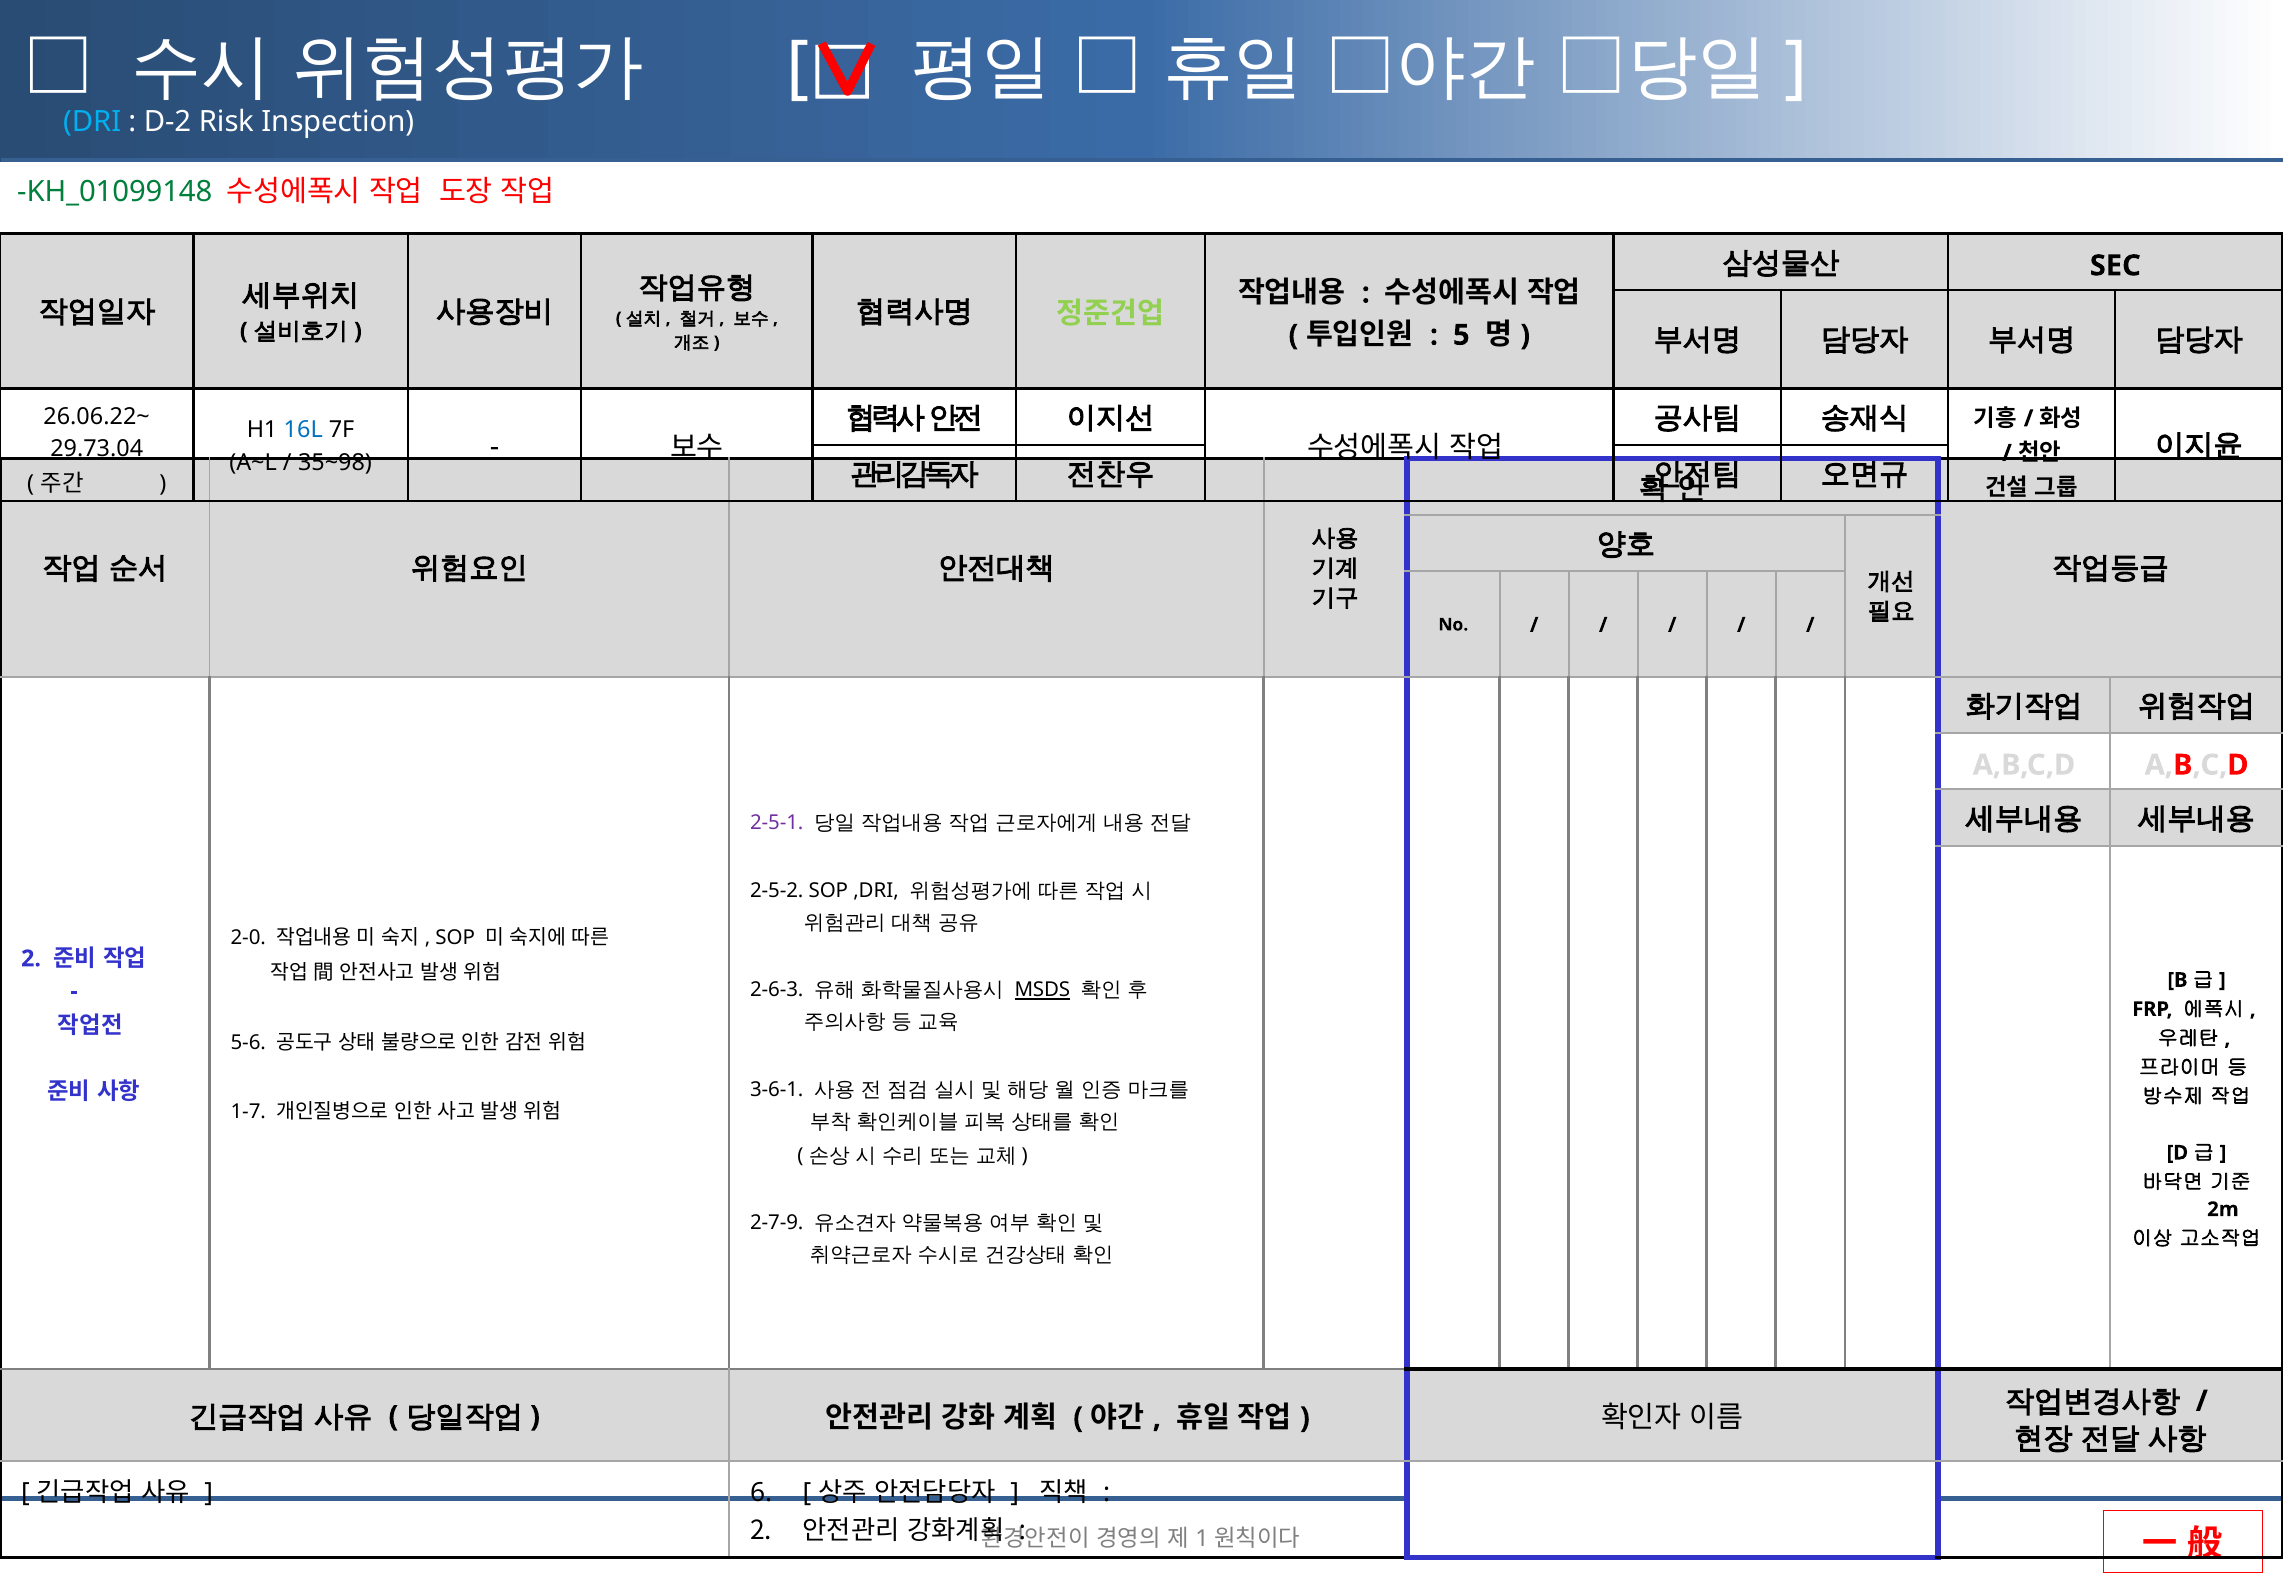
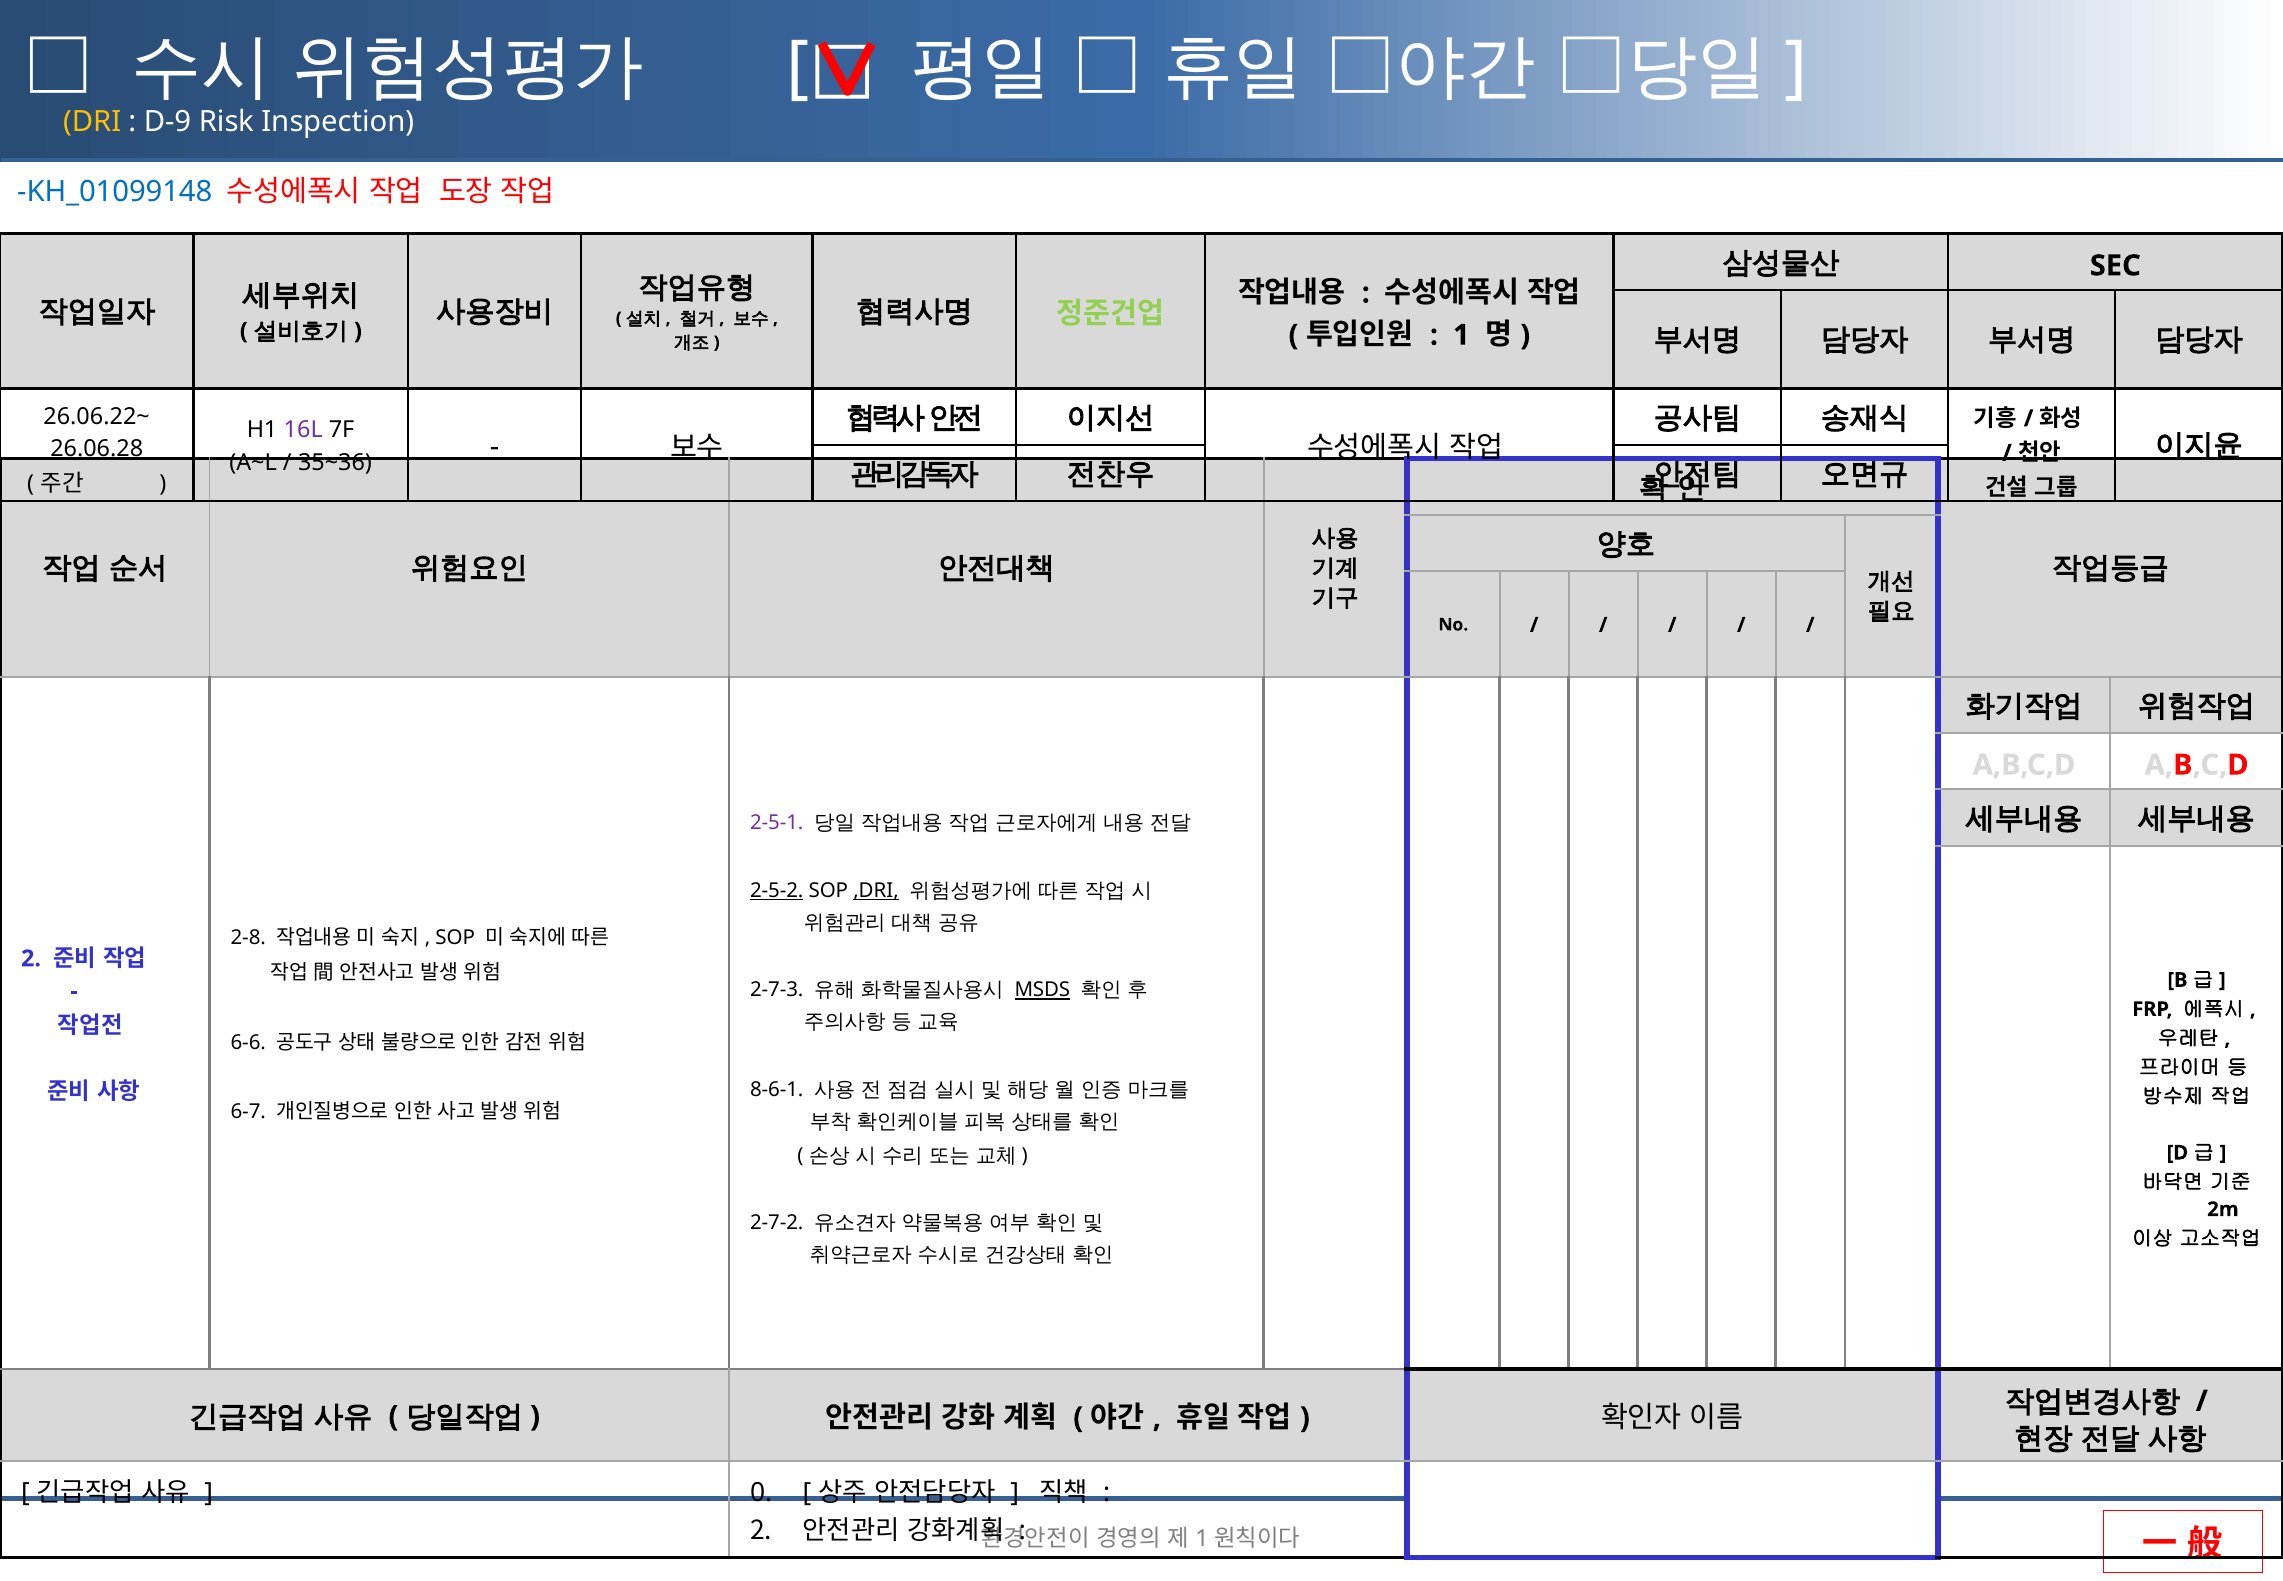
DRI colour: light blue -> yellow (92, 121)
D-2: D-2 -> D-9 (168, 121)
KH_01099148 colour: green -> blue (115, 192)
5: 5 -> 1 (1461, 335)
16L colour: blue -> purple (303, 430)
29.73.04: 29.73.04 -> 26.06.28 (97, 449)
35~98: 35~98 -> 35~36 (335, 462)
2-5-2 underline: none -> present (777, 890)
,DRI underline: none -> present (876, 890)
2-0: 2-0 -> 2-8 (248, 937)
2-6-3: 2-6-3 -> 2-7-3 (777, 990)
5-6: 5-6 -> 6-6 (248, 1042)
3-6-1: 3-6-1 -> 8-6-1 (777, 1089)
1-7: 1-7 -> 6-7 (248, 1112)
2-7-9: 2-7-9 -> 2-7-2 (777, 1223)
6: 6 -> 0 (761, 1492)
